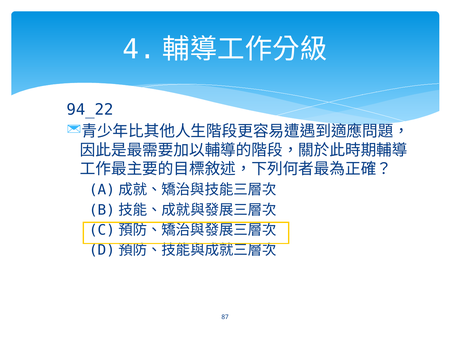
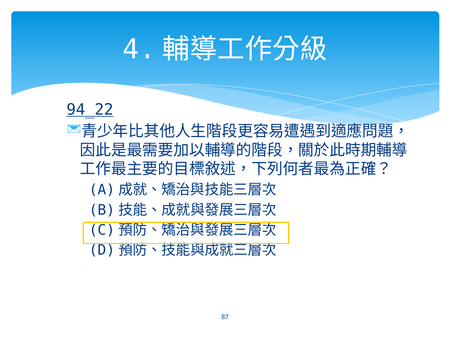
94_22 underline: none -> present (90, 109)
